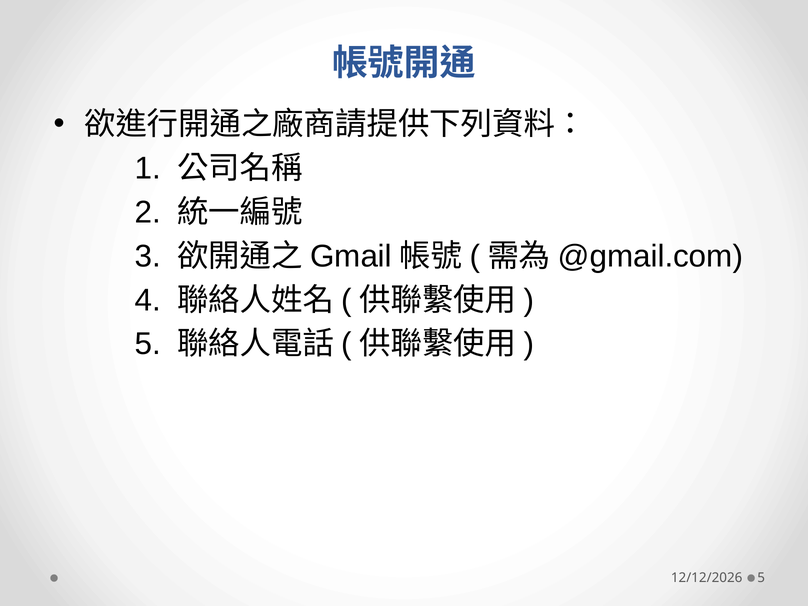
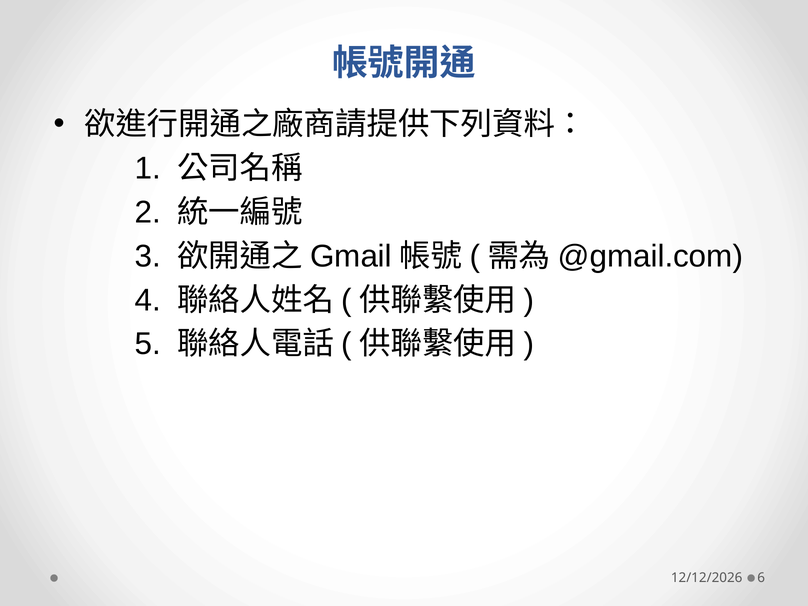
5: 5 -> 6 (761, 578)
